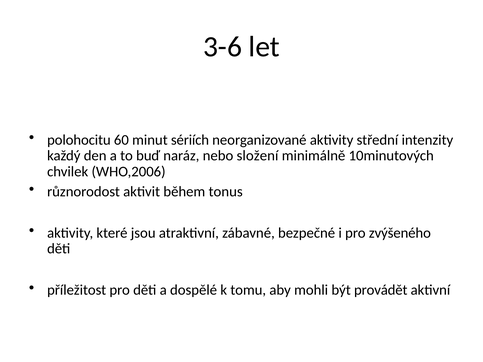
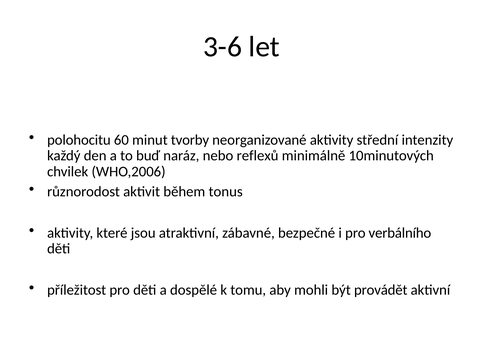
sériích: sériích -> tvorby (190, 140)
složení: složení -> reflexů (258, 156)
zvýšeného: zvýšeného -> verbálního (400, 233)
